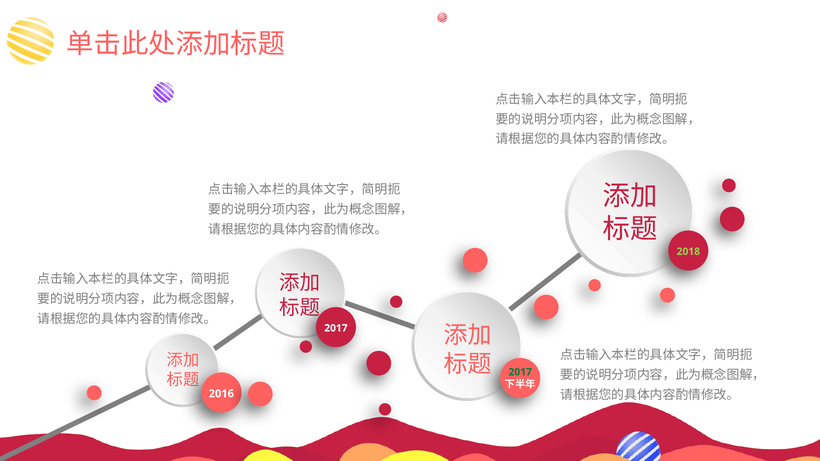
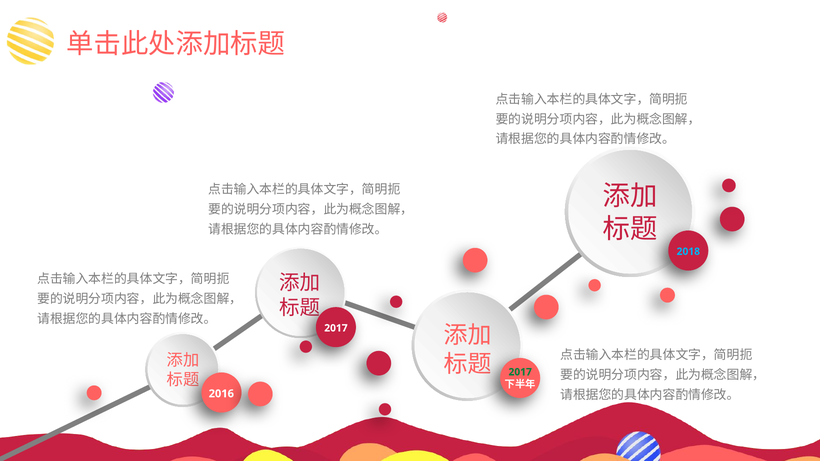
2018 colour: light green -> light blue (688, 252)
